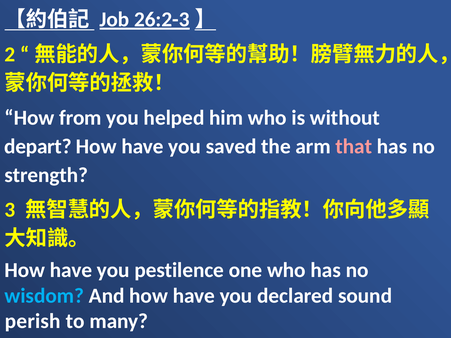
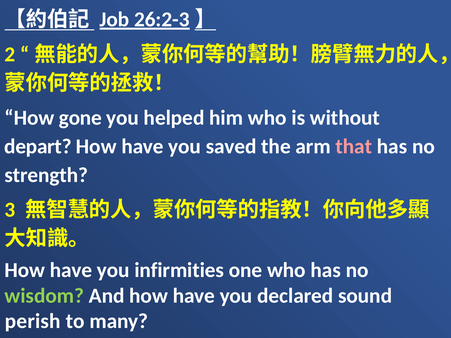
from: from -> gone (80, 118)
pestilence: pestilence -> infirmities (179, 270)
wisdom colour: light blue -> light green (44, 296)
